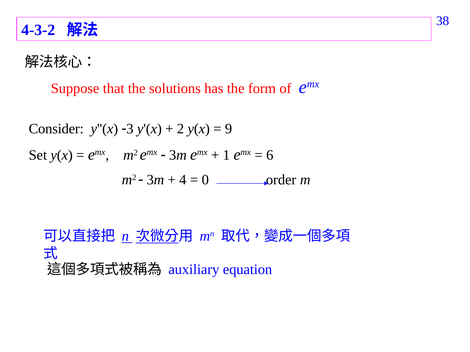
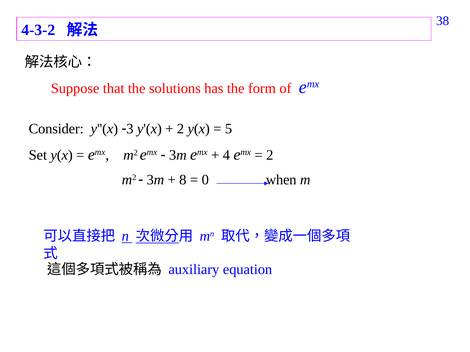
9: 9 -> 5 (229, 129)
1: 1 -> 4 (226, 155)
6: 6 -> 2 (270, 155)
4: 4 -> 8 (183, 180)
order: order -> when (281, 180)
